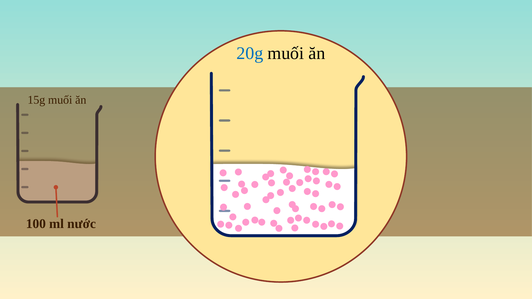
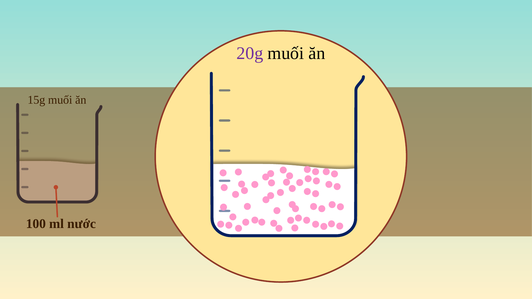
20g colour: blue -> purple (250, 53)
